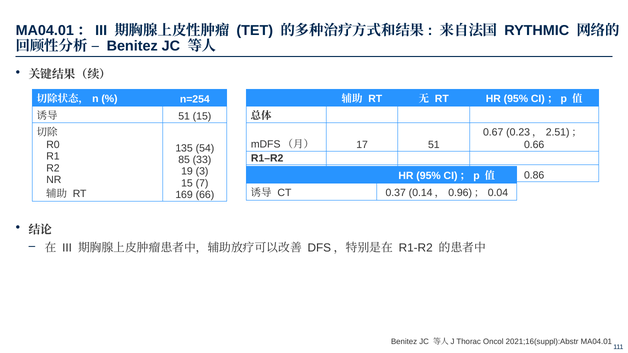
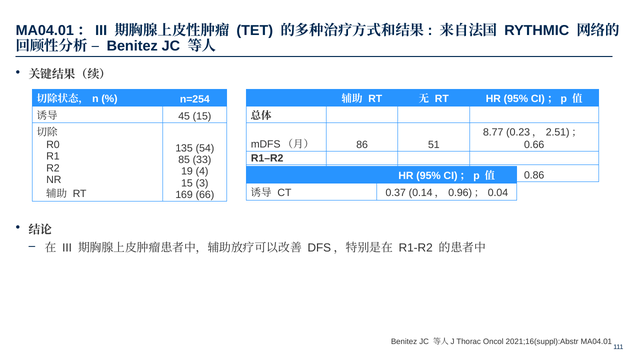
51: 51 -> 45 (184, 116)
0.67: 0.67 -> 8.77 (493, 133)
17: 17 -> 86 (362, 145)
3: 3 -> 4 (202, 172)
7: 7 -> 3 (202, 183)
